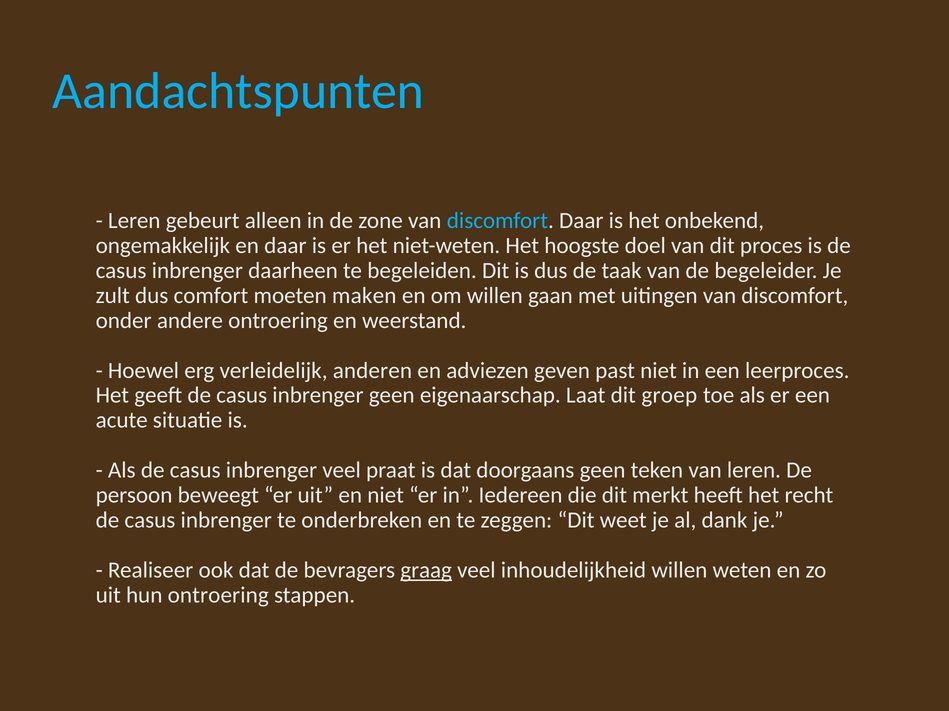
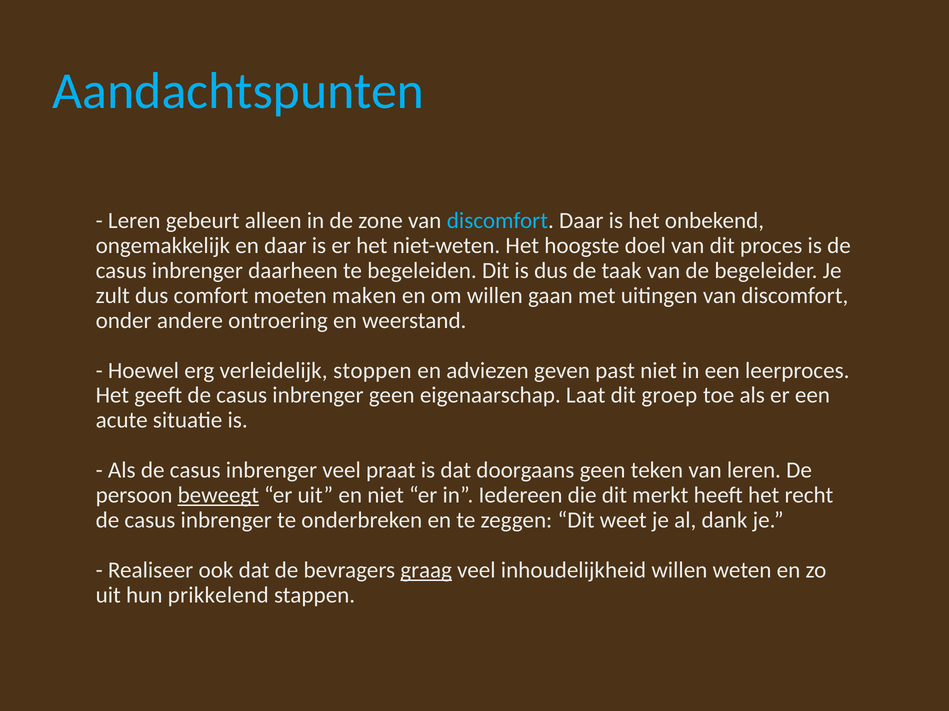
anderen: anderen -> stoppen (372, 371)
beweegt underline: none -> present (218, 496)
hun ontroering: ontroering -> prikkelend (218, 596)
